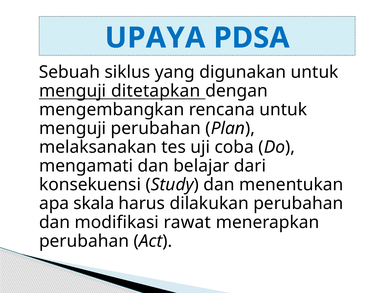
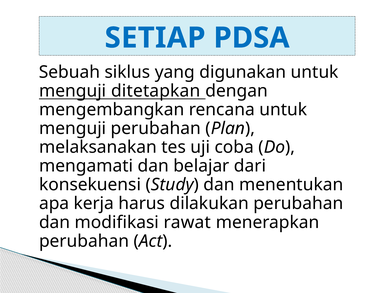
UPAYA: UPAYA -> SETIAP (155, 38)
skala: skala -> kerja (94, 204)
